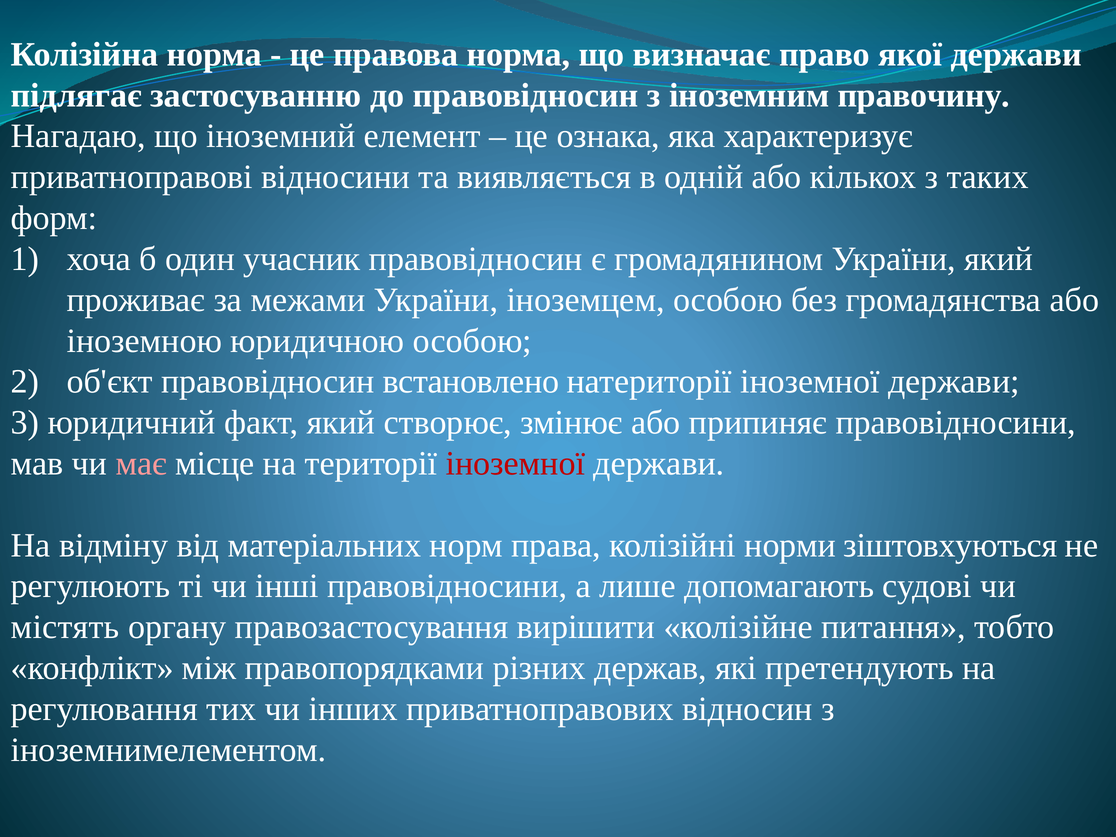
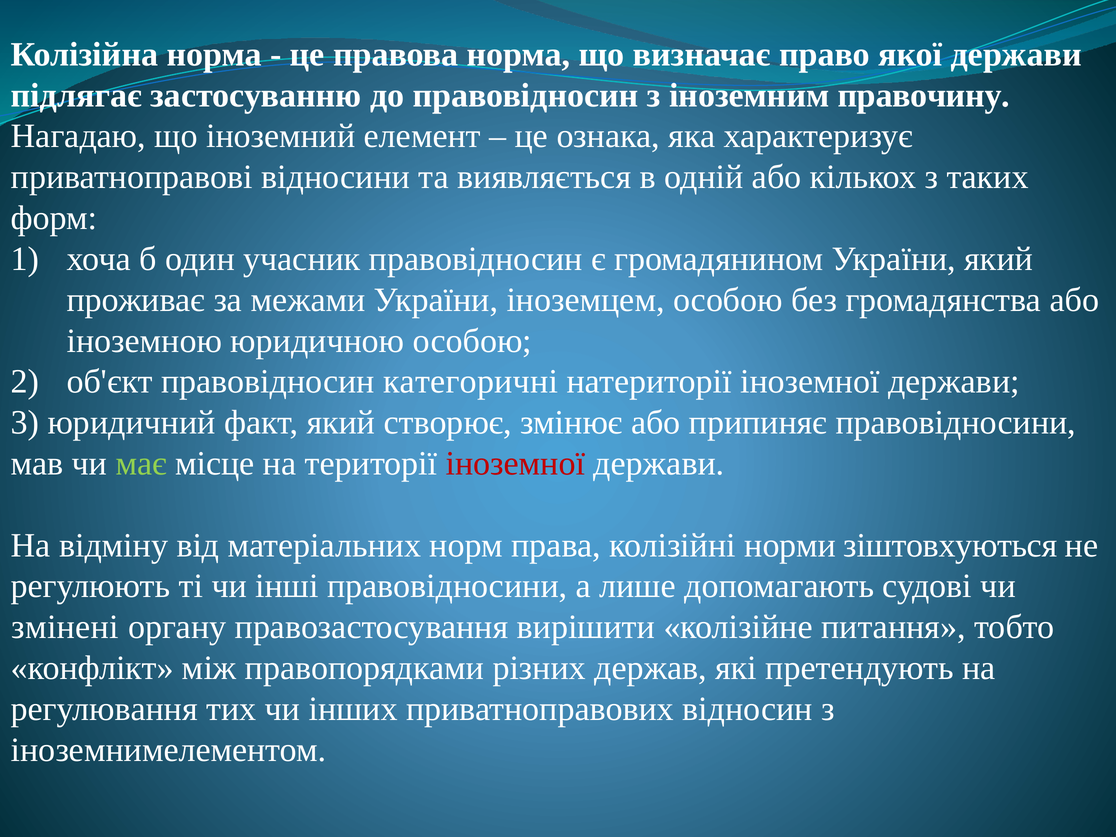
встановлено: встановлено -> категоричні (471, 382)
має colour: pink -> light green (141, 463)
містять: містять -> змінені (65, 627)
